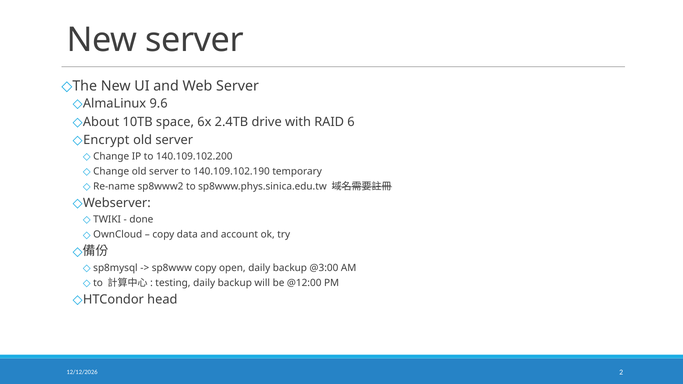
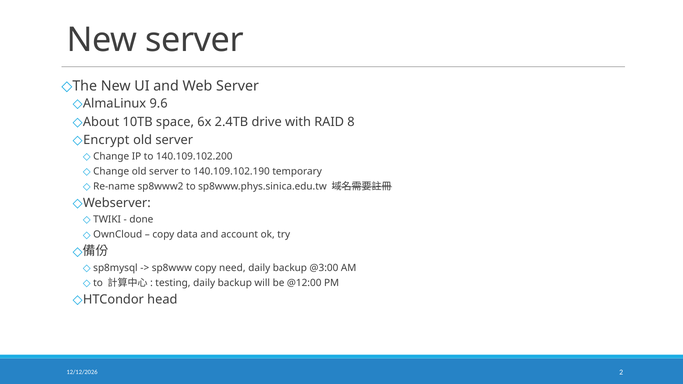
6: 6 -> 8 (351, 122)
open: open -> need (232, 268)
